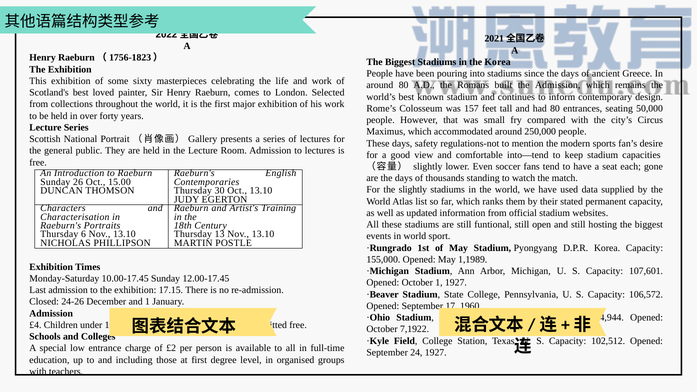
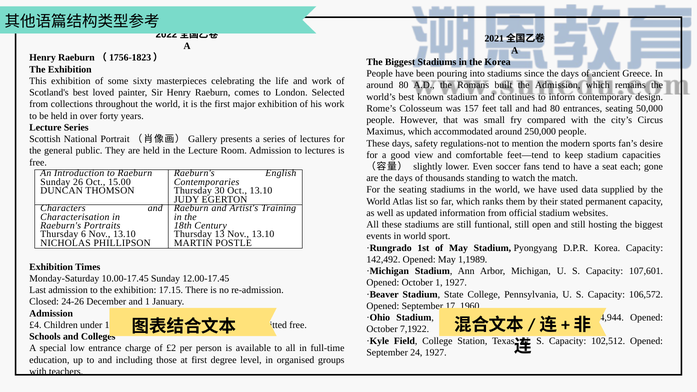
into—tend: into—tend -> feet—tend (528, 155)
the slightly: slightly -> seating (413, 190)
155,000: 155,000 -> 142,492 (383, 260)
